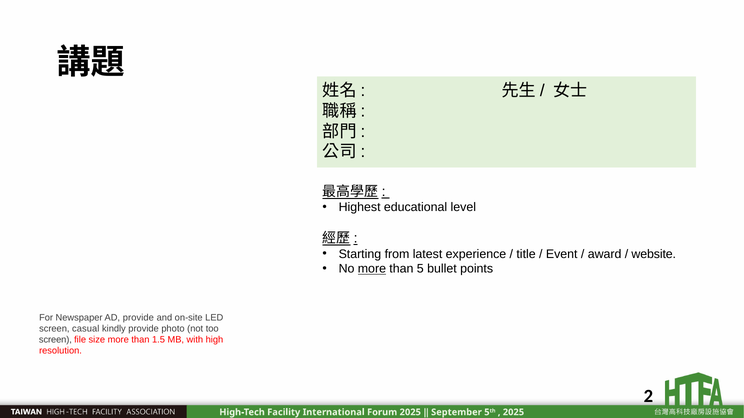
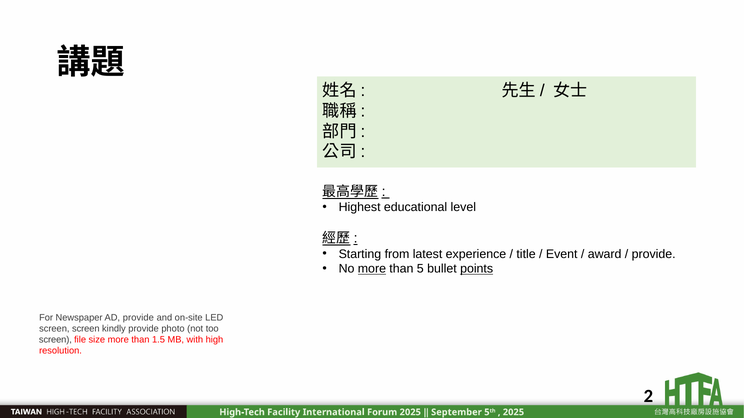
website: website -> provide (654, 254)
points underline: none -> present (477, 269)
screen casual: casual -> screen (86, 329)
